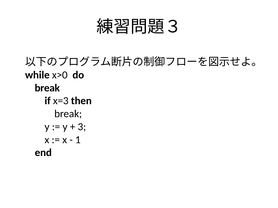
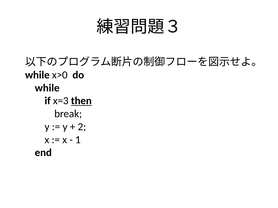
break: break -> while (47, 88)
then underline: none -> present (81, 101)
3: 3 -> 2 (82, 127)
